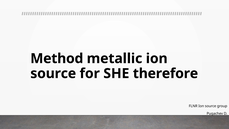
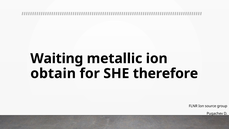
Method: Method -> Waiting (57, 58)
source: source -> obtain (53, 73)
